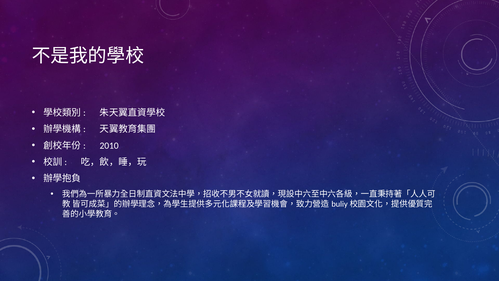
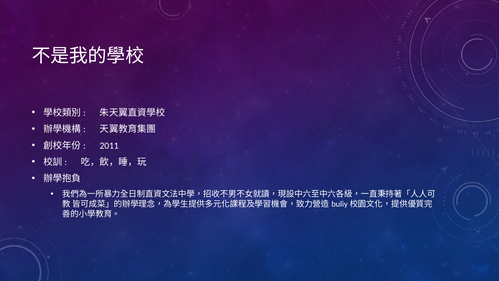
2010: 2010 -> 2011 (109, 145)
